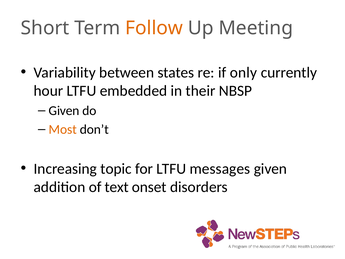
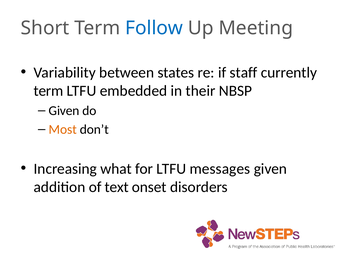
Follow colour: orange -> blue (154, 28)
only: only -> staff (244, 72)
hour: hour -> term (48, 91)
topic: topic -> what (116, 169)
